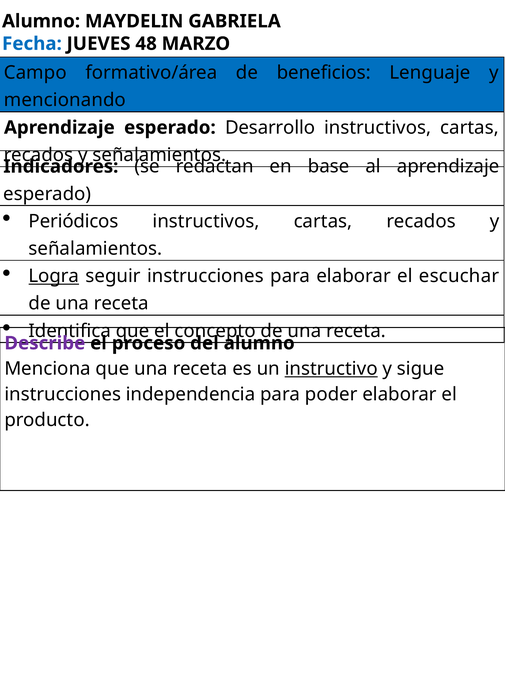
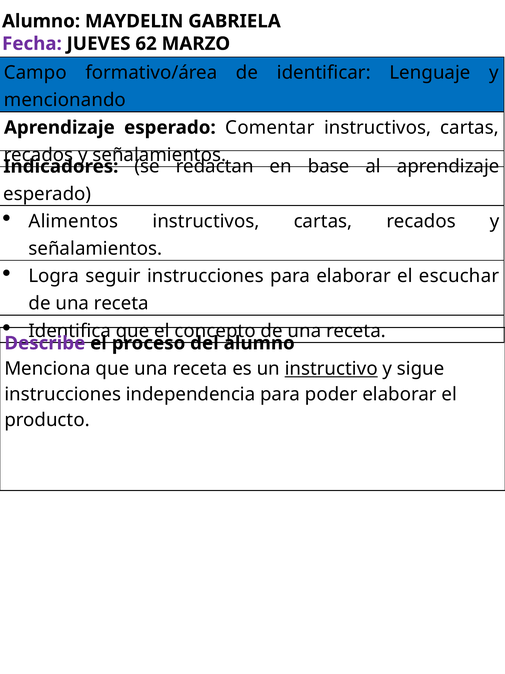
Fecha colour: blue -> purple (32, 44)
48: 48 -> 62 (146, 44)
beneficios: beneficios -> identificar (324, 73)
Desarrollo: Desarrollo -> Comentar (270, 127)
Periódicos: Periódicos -> Alimentos (73, 221)
Logra underline: present -> none (54, 276)
